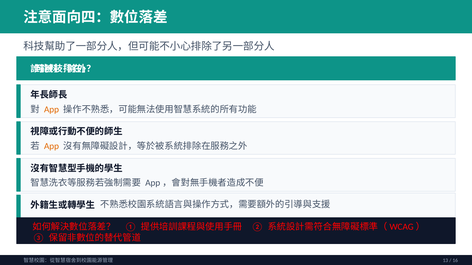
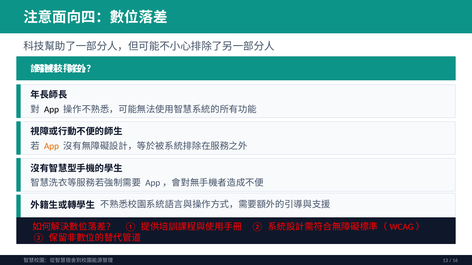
App colour: orange -> black (51, 110)
